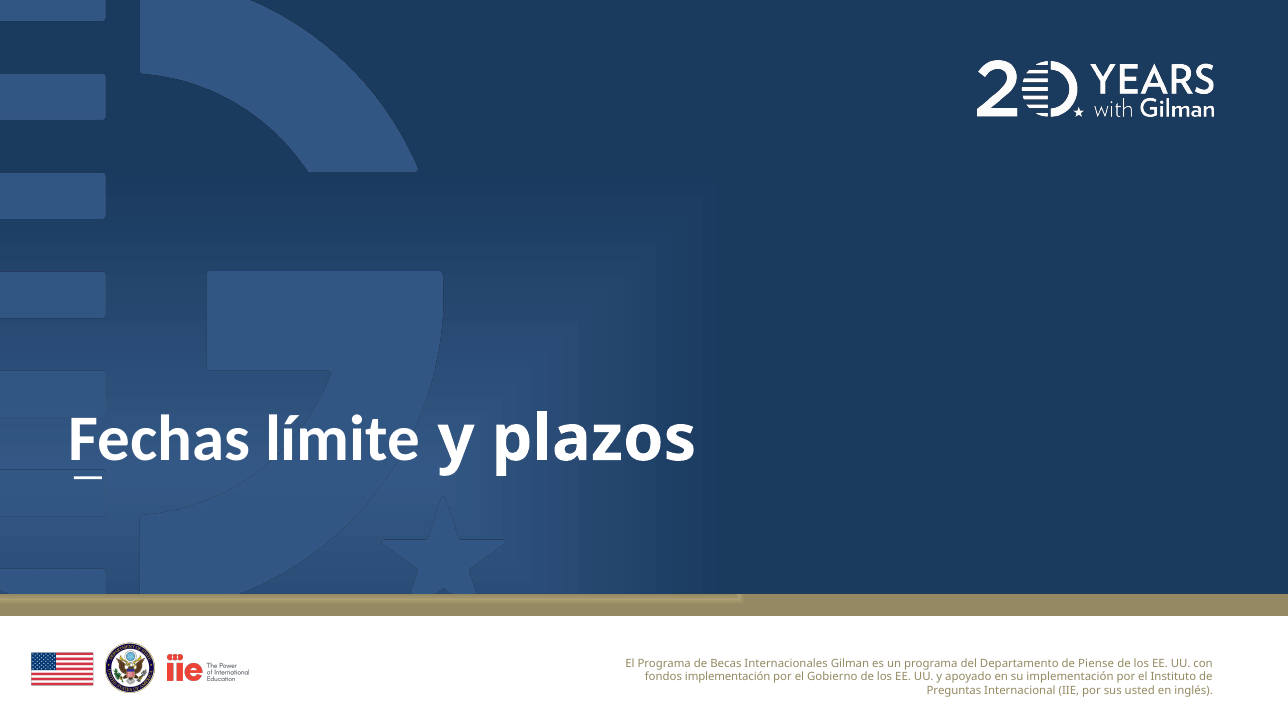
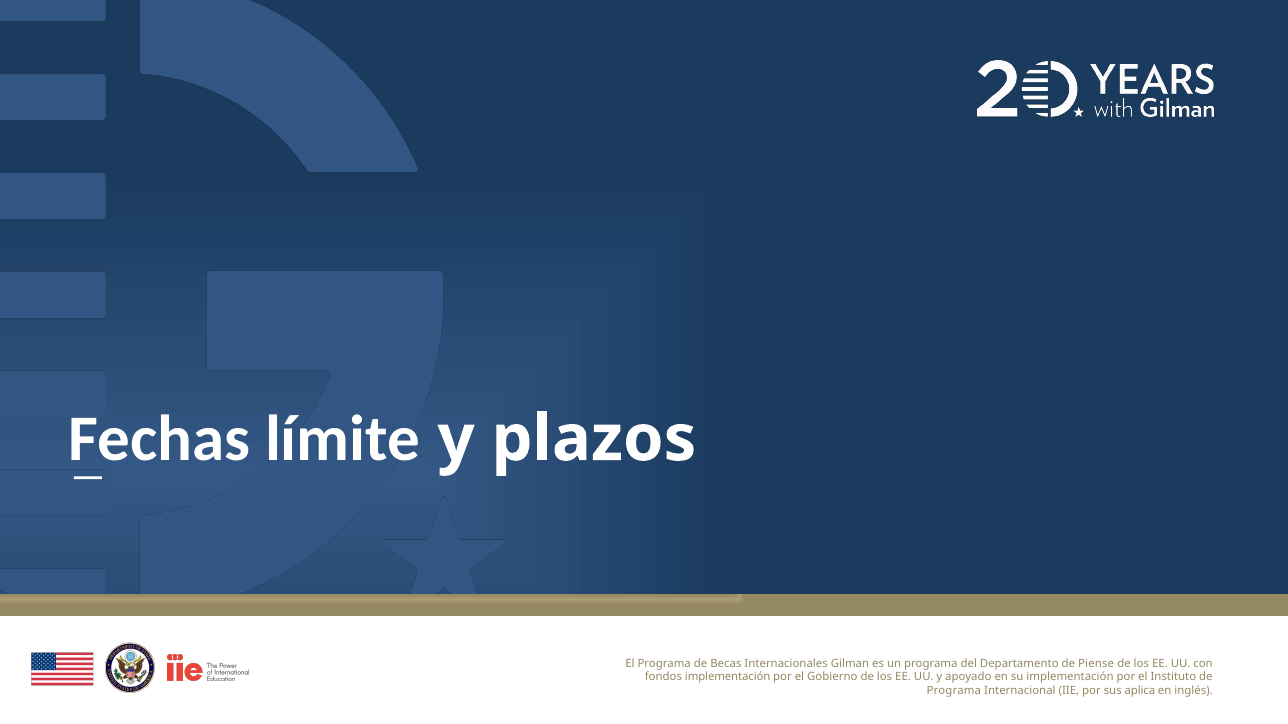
Preguntas: Preguntas -> Programa (954, 691)
usted: usted -> aplica (1140, 691)
